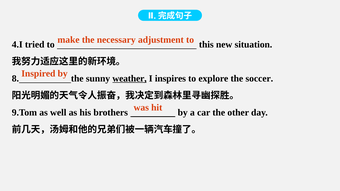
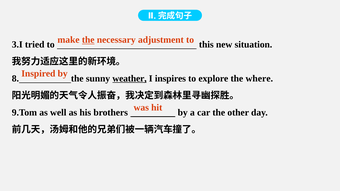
the underline: none -> present (88, 40)
4.I: 4.I -> 3.I (17, 45)
soccer: soccer -> where (259, 79)
